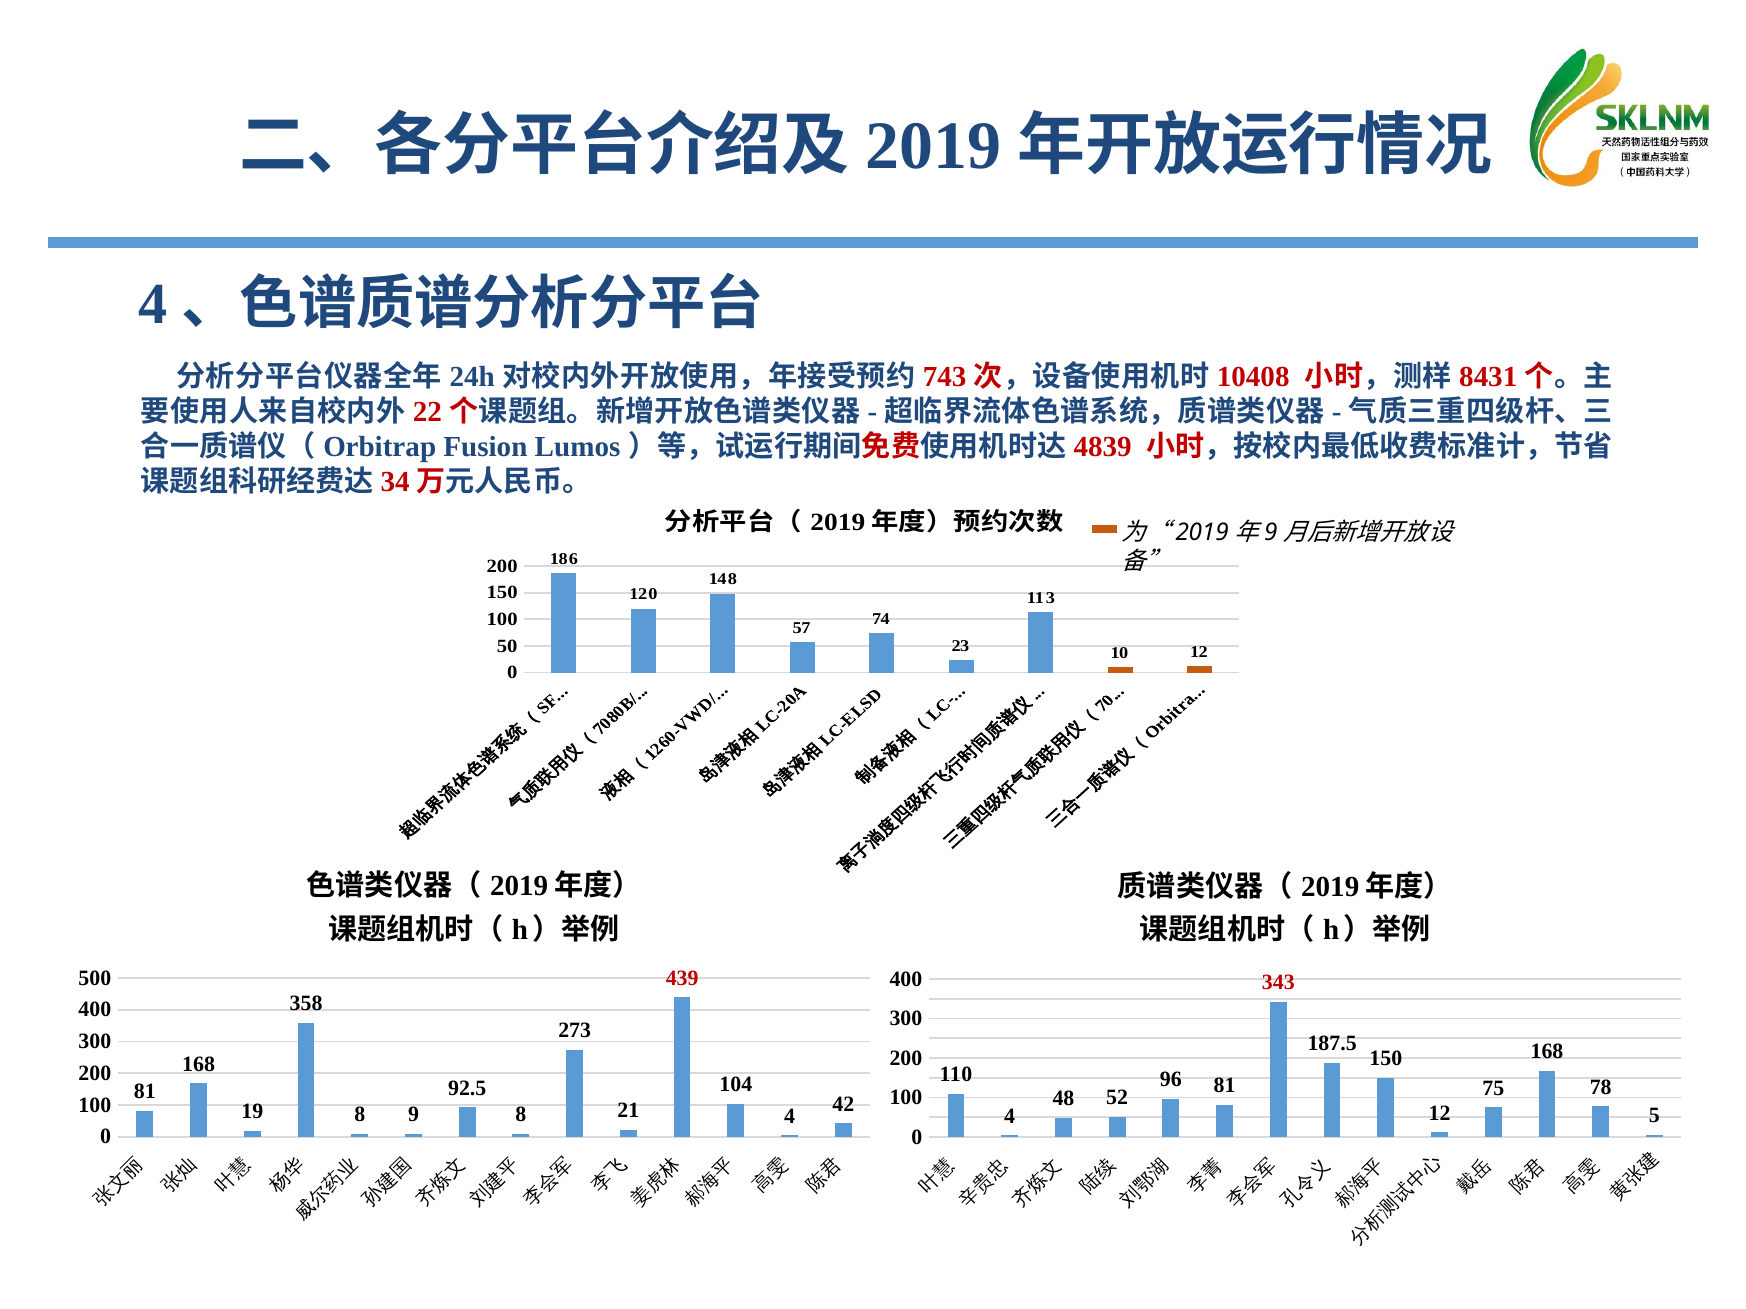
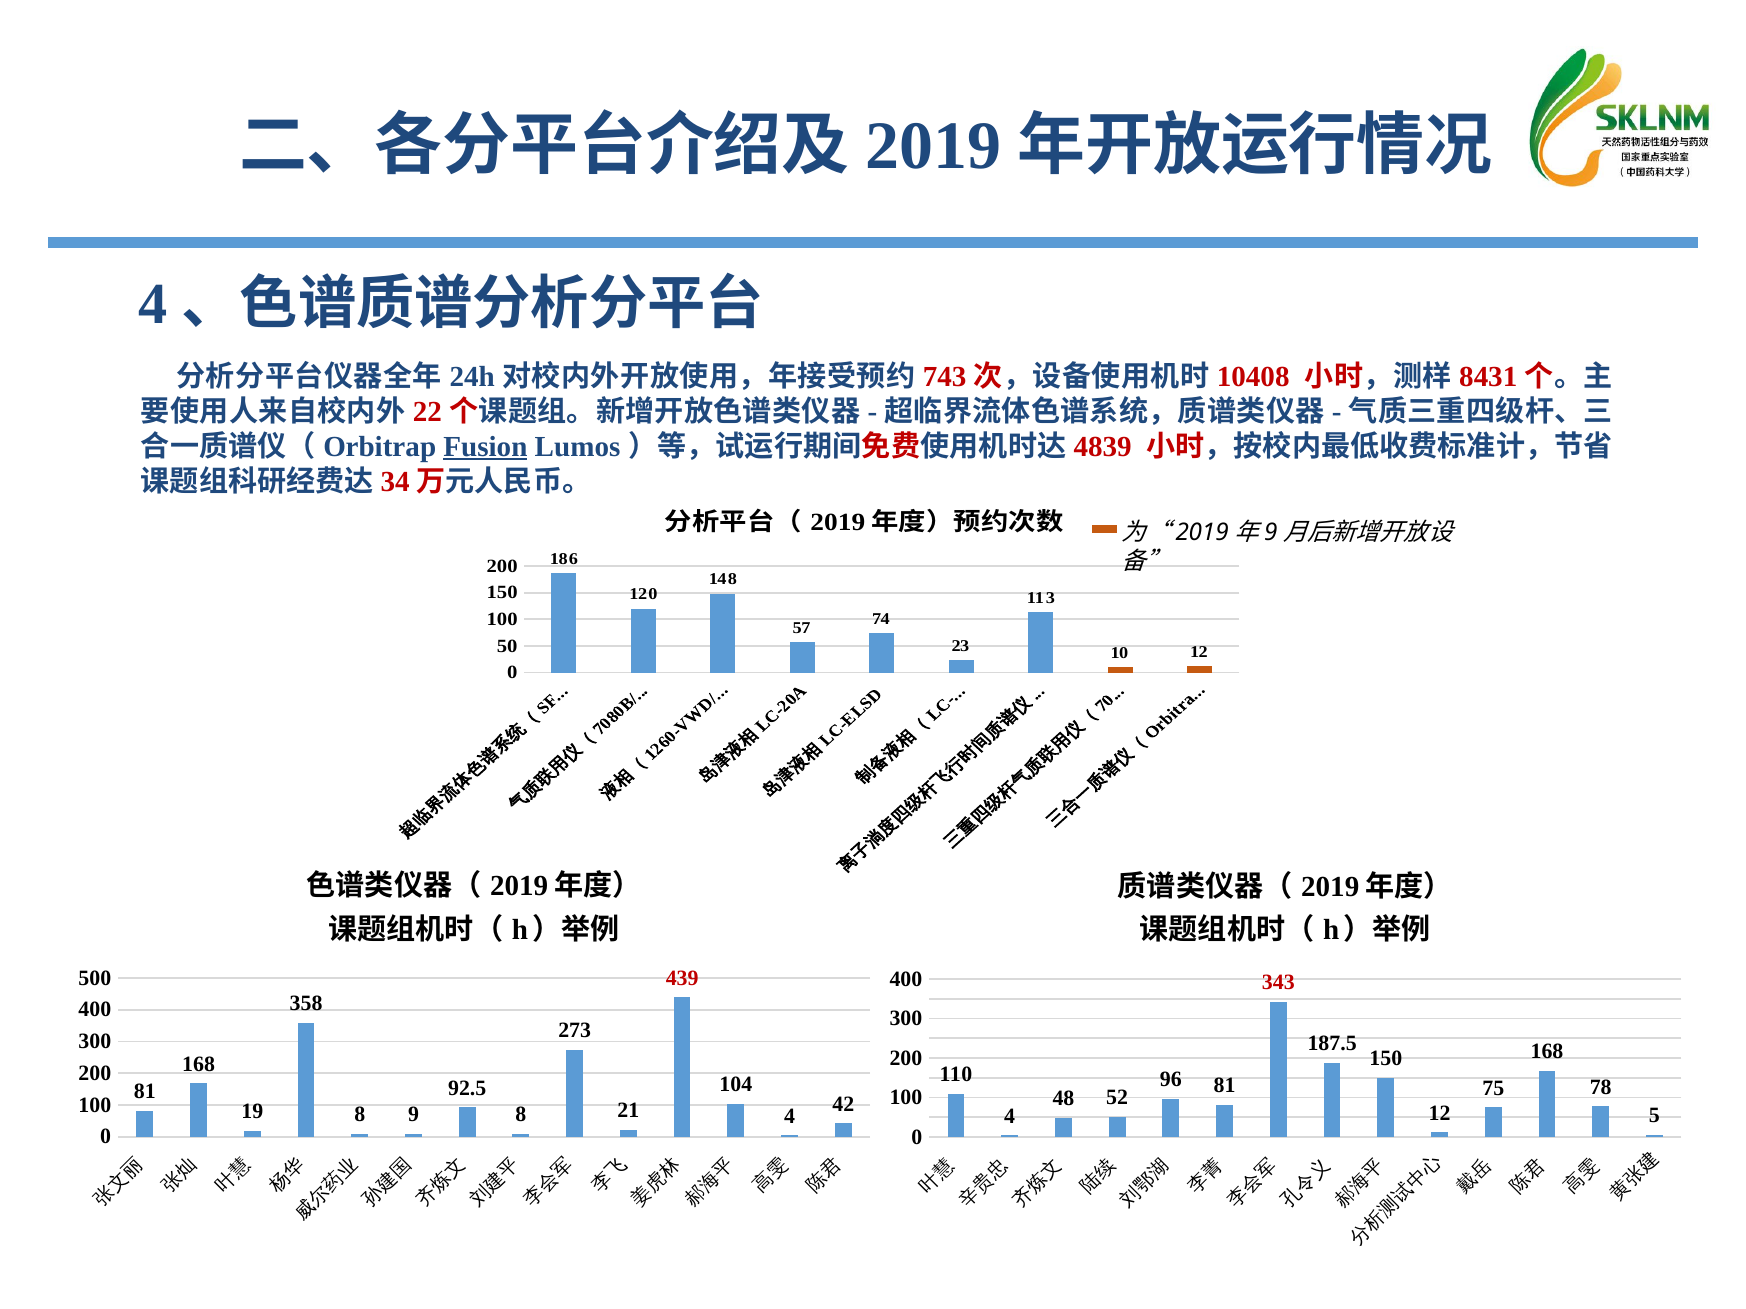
Fusion underline: none -> present (485, 447)
